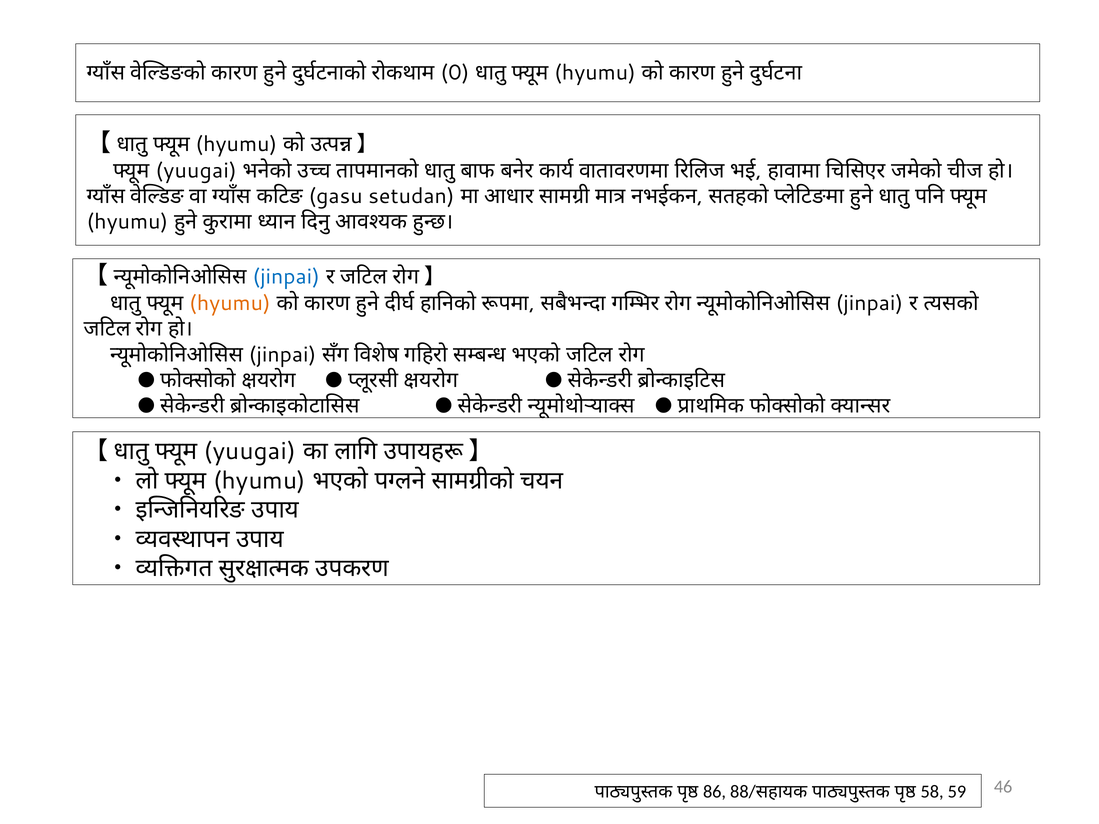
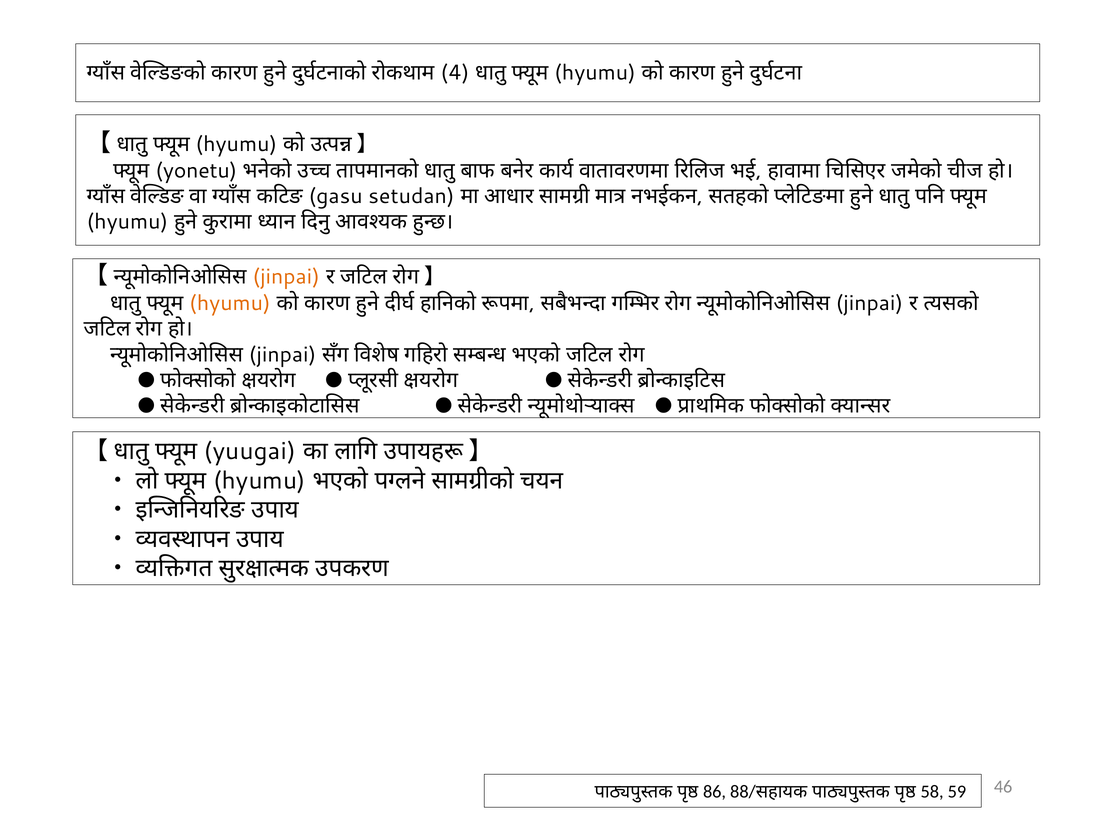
0: 0 -> 4 (455, 73)
yuugai: yuugai -> yonetu (196, 171)
jinpai colour: blue -> orange (286, 277)
